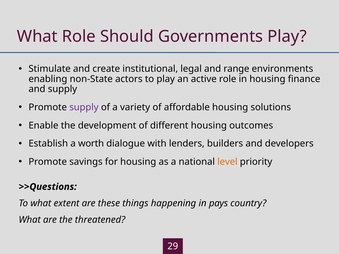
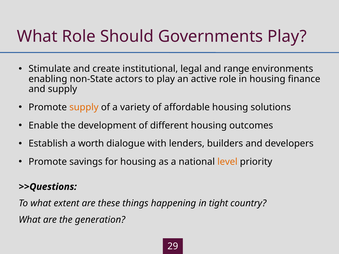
supply colour: purple -> orange (84, 107)
pays: pays -> tight (218, 203)
threatened: threatened -> generation (100, 220)
